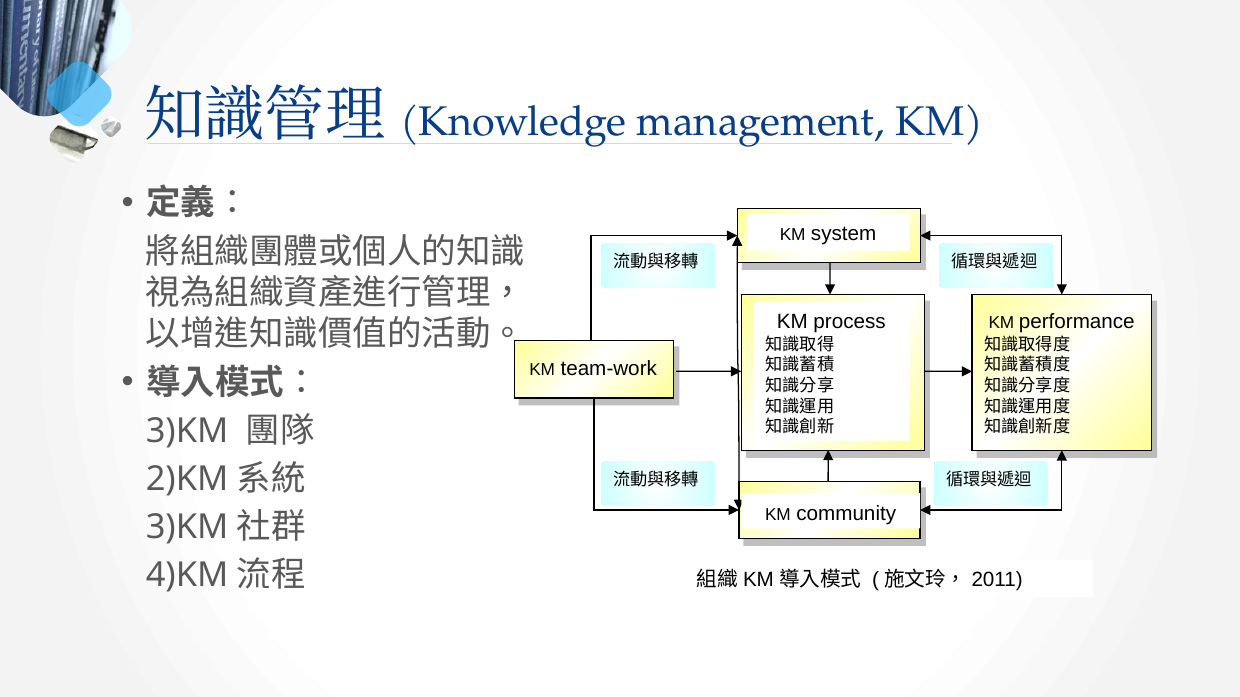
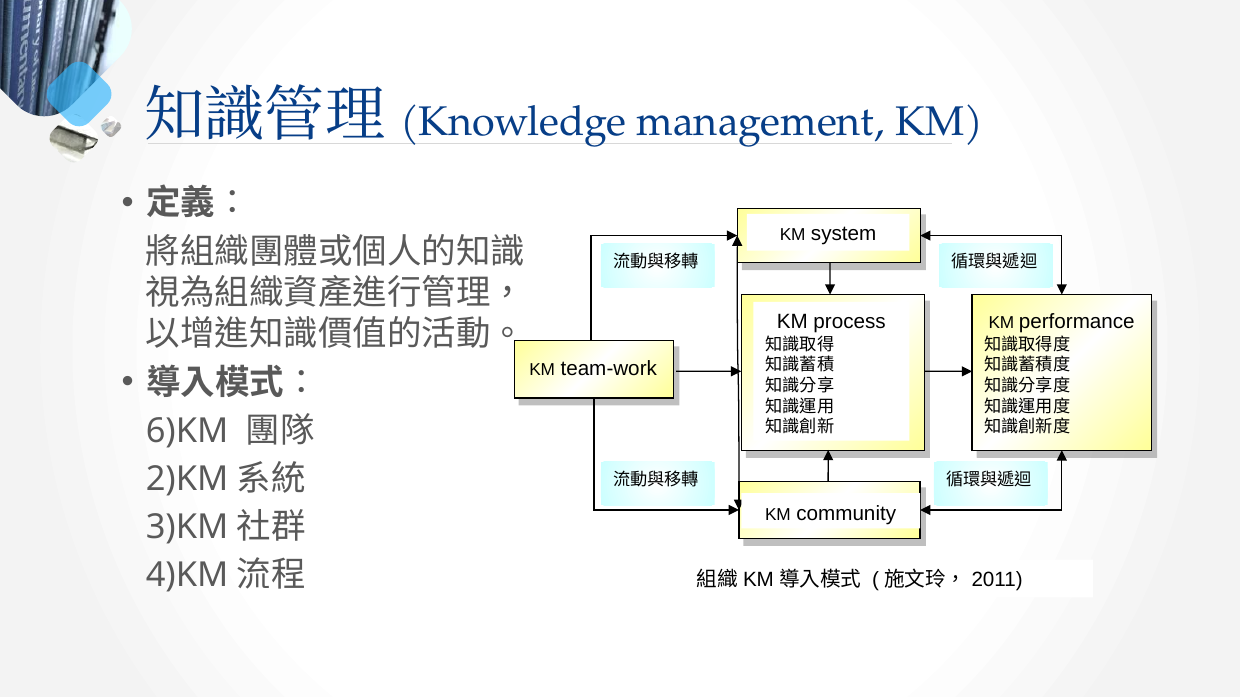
3)KM: 3)KM -> 6)KM (187, 431)
